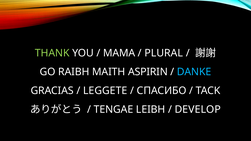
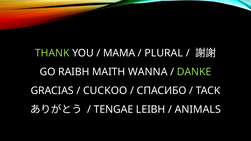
ASPIRIN: ASPIRIN -> WANNA (148, 72)
DANKE colour: light blue -> light green (194, 72)
LEGGETE: LEGGETE -> CUCKOO (105, 91)
DEVELOP: DEVELOP -> ANIMALS (198, 110)
